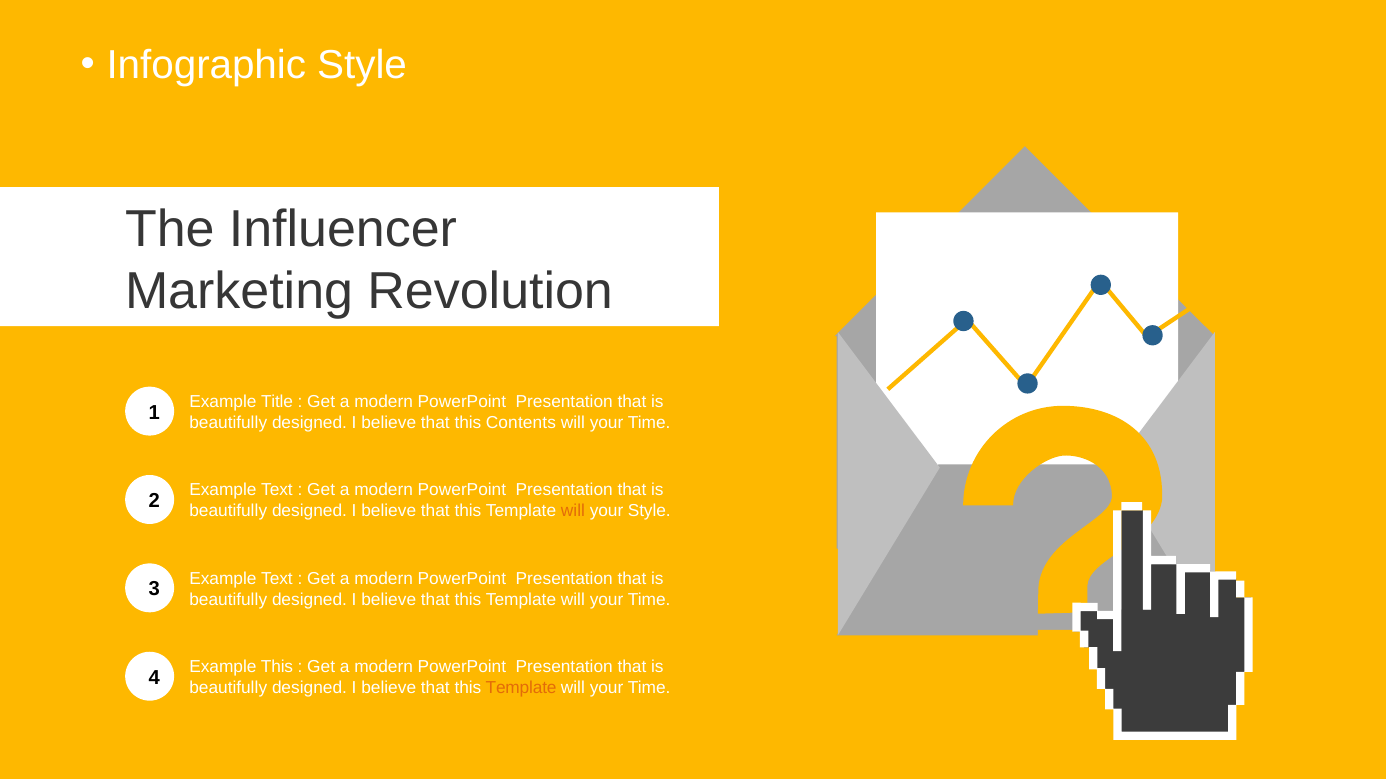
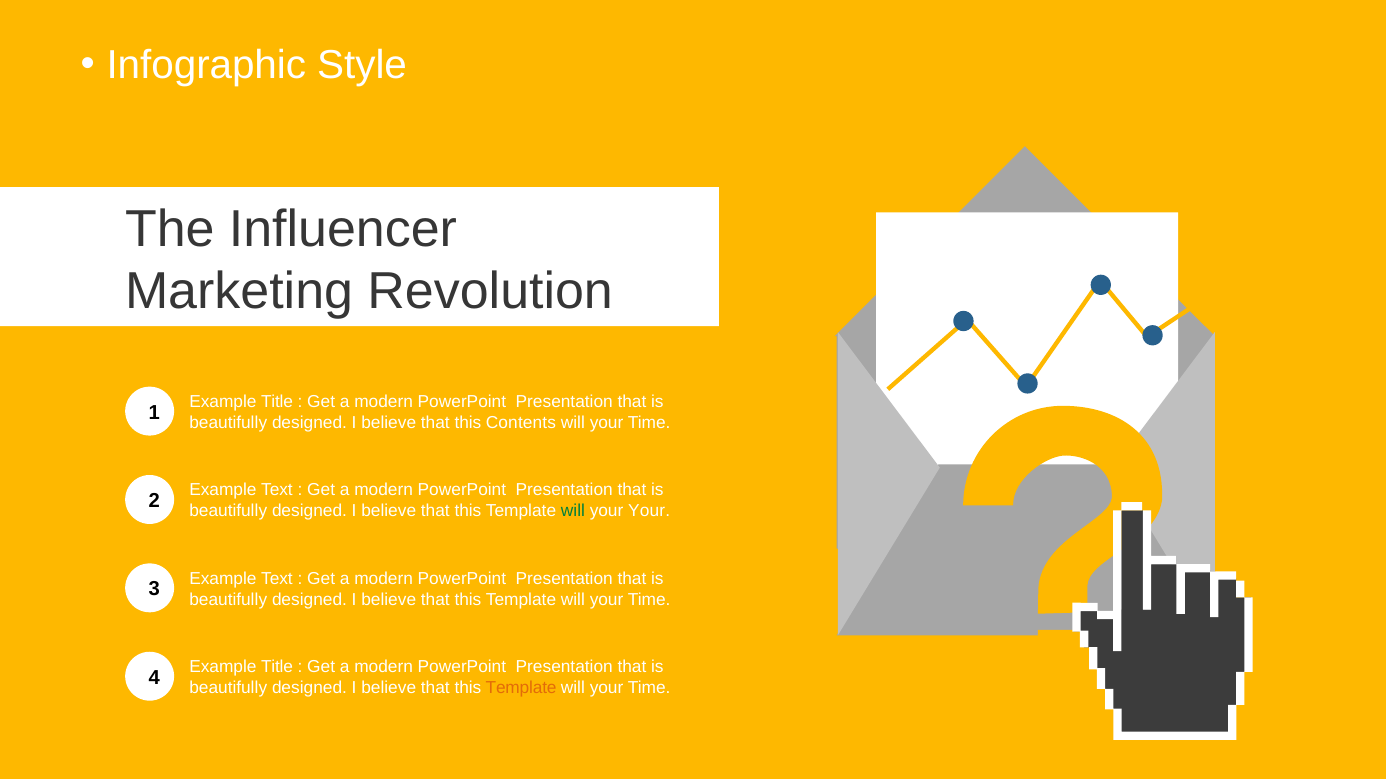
will colour: orange -> green (573, 511)
your Style: Style -> Your (649, 511)
This: This -> Title (277, 667)
